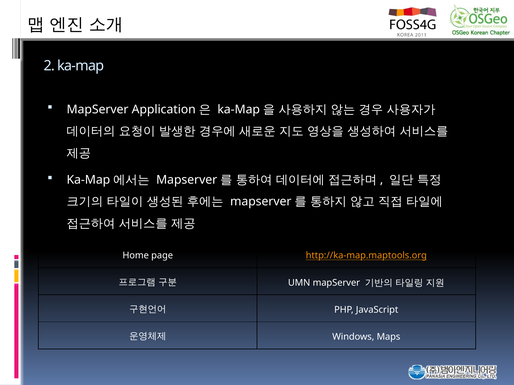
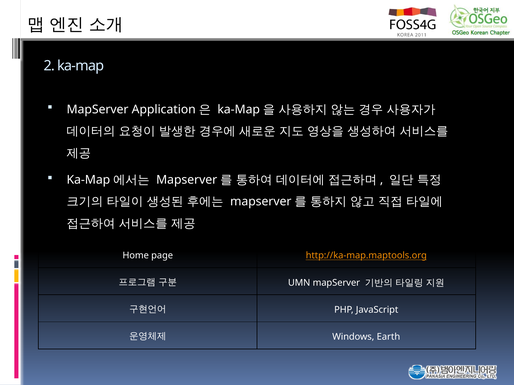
Maps: Maps -> Earth (388, 337)
